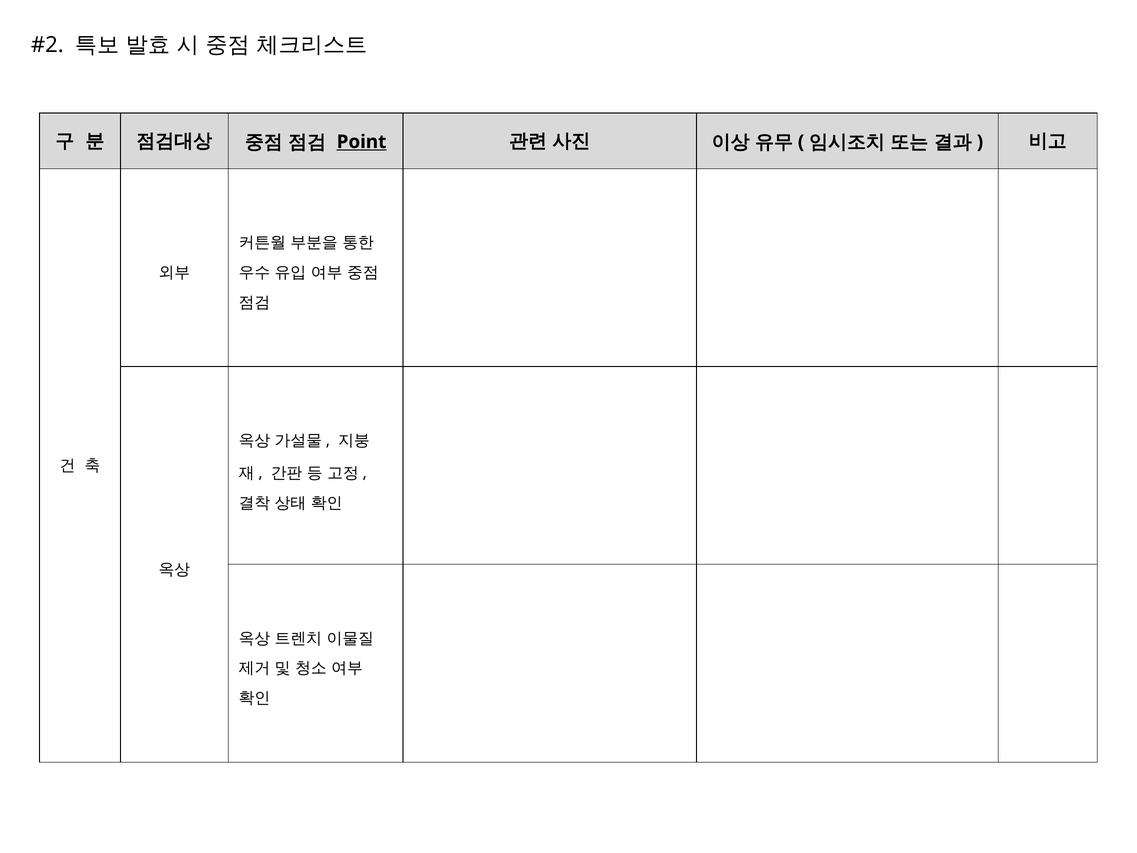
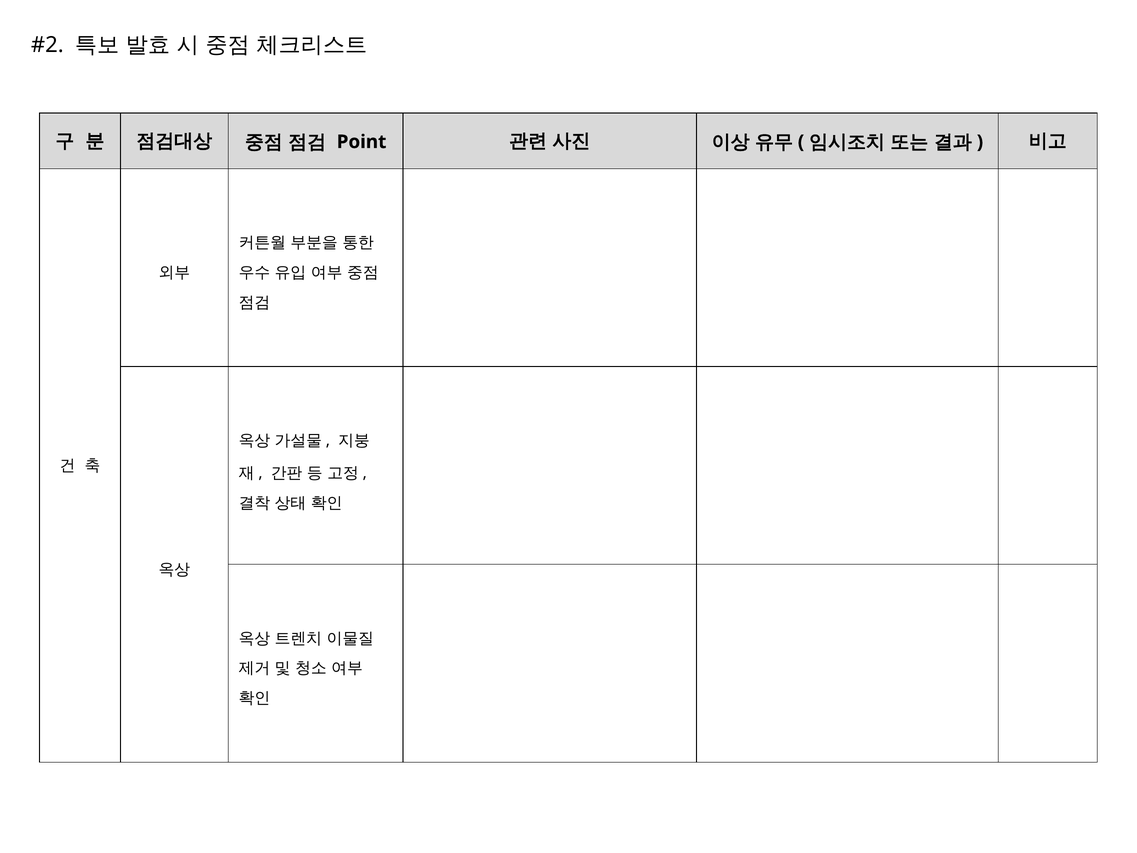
Point underline: present -> none (362, 142)
